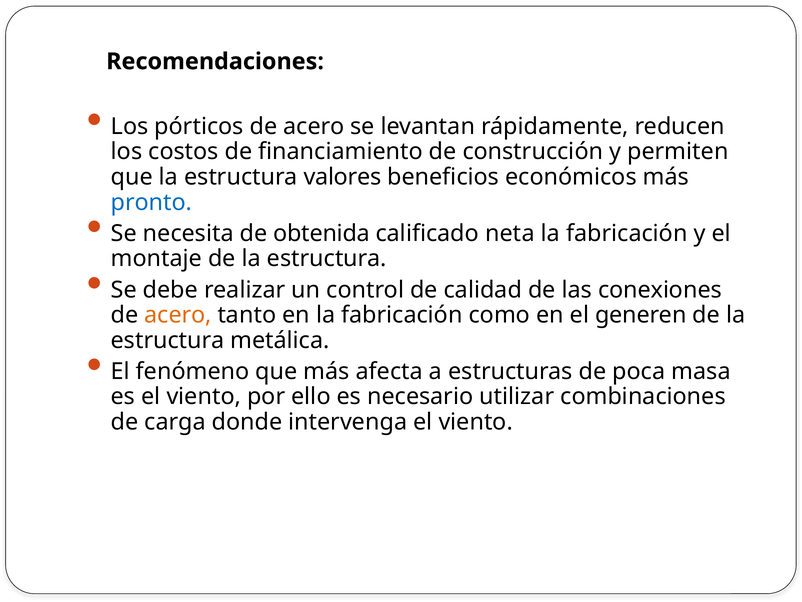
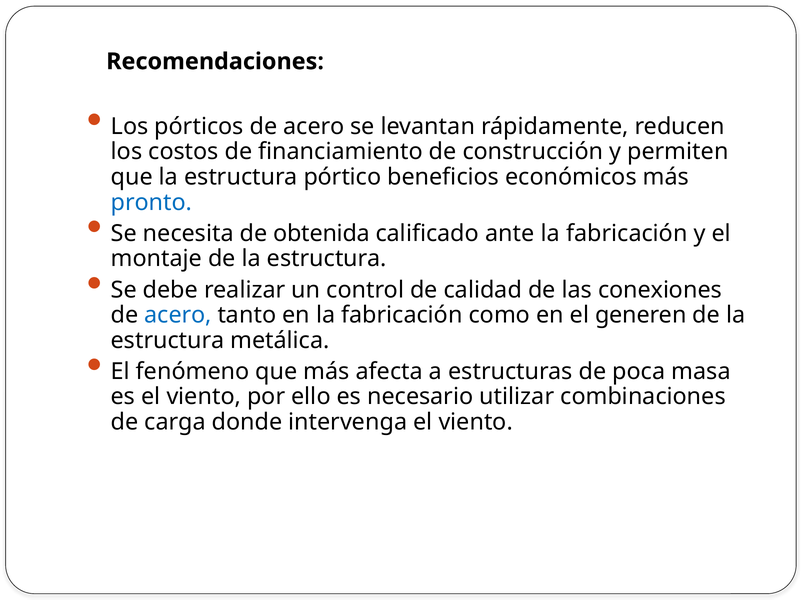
valores: valores -> pórtico (342, 177)
neta: neta -> ante (510, 233)
acero colour: orange -> blue (178, 315)
